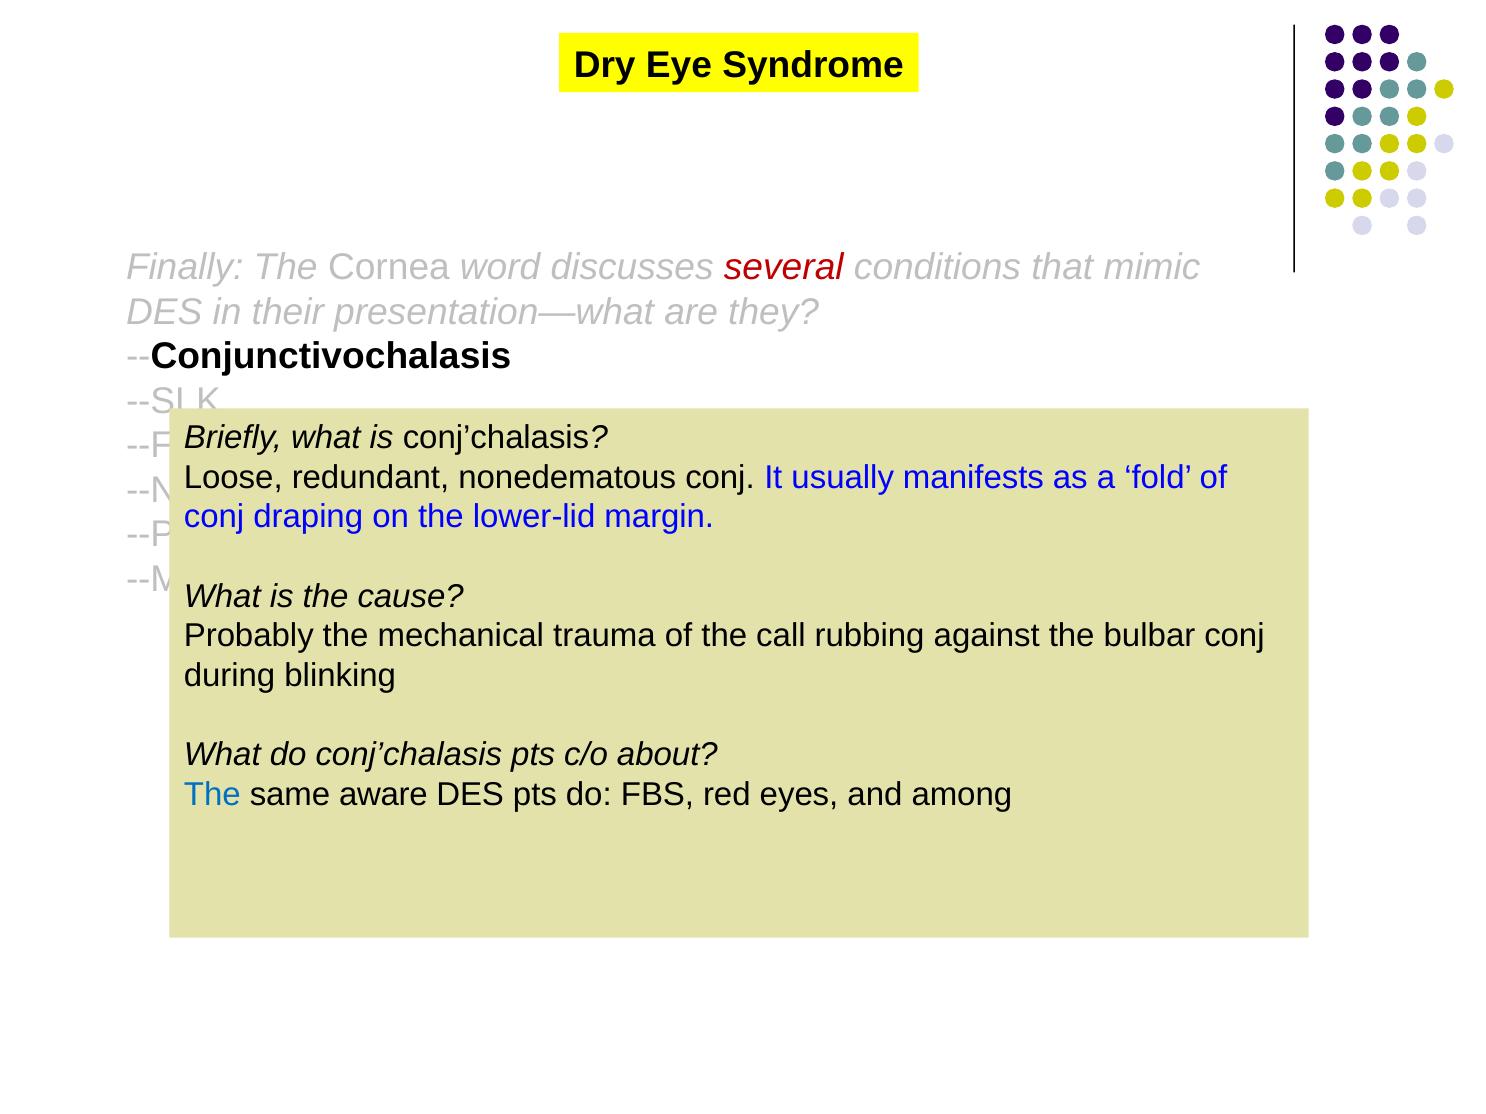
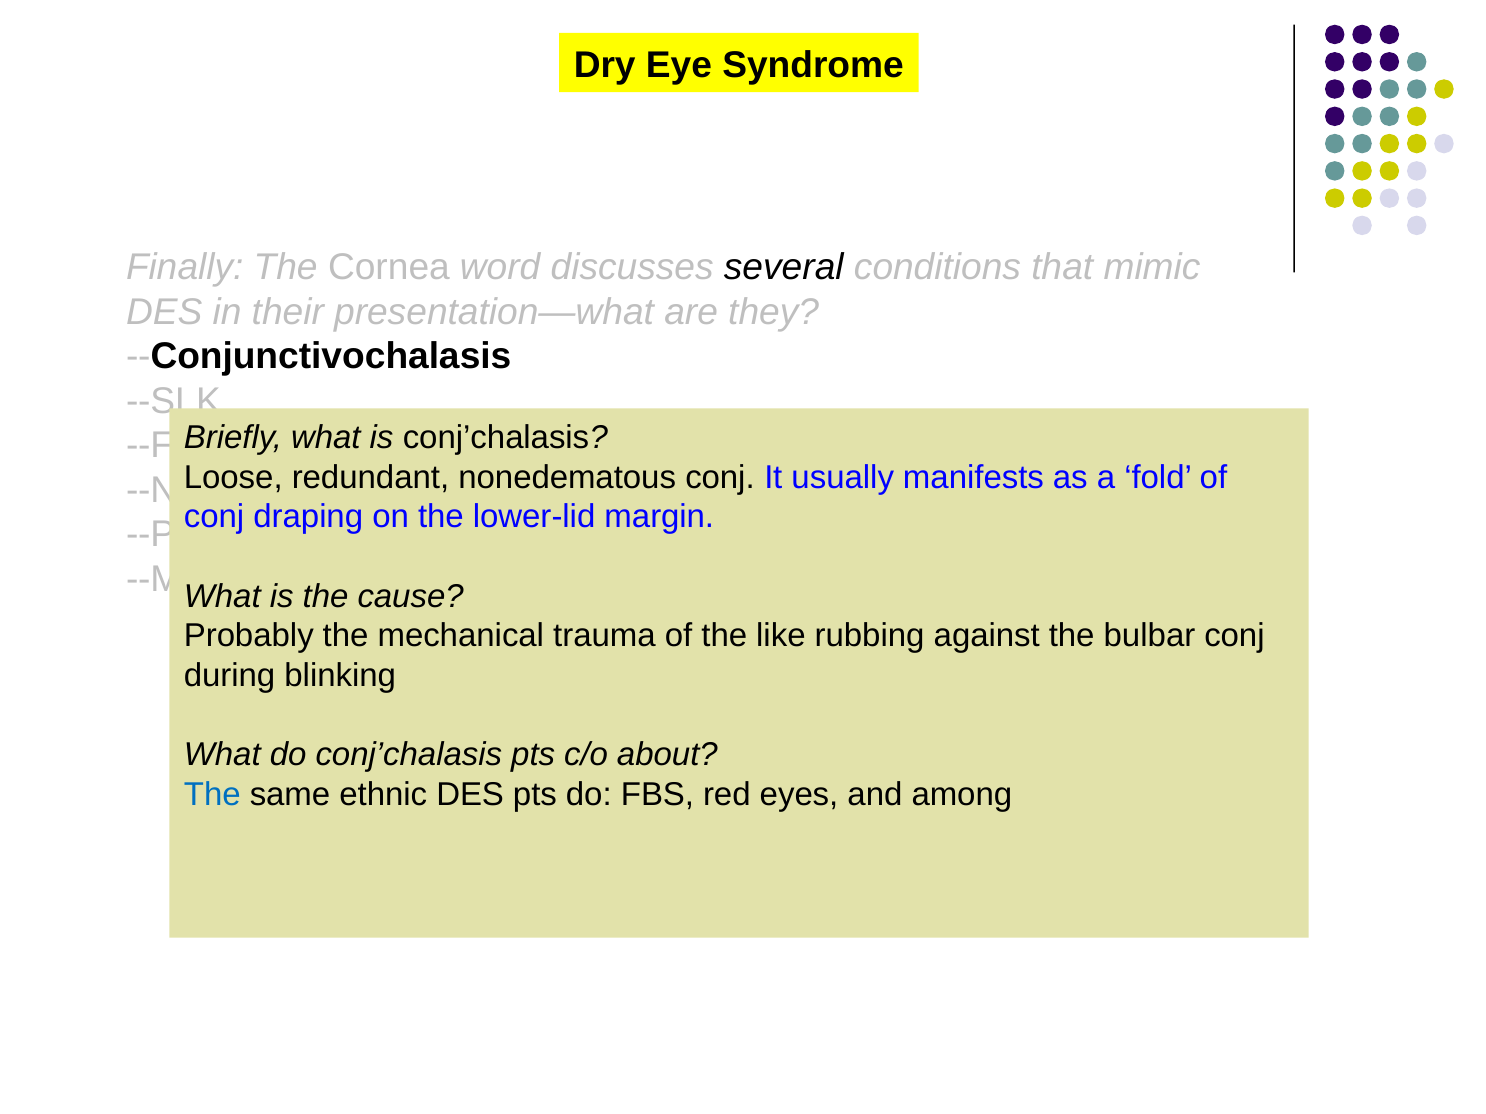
several colour: red -> black (784, 267)
call: call -> like (781, 636)
aware: aware -> ethnic (383, 795)
